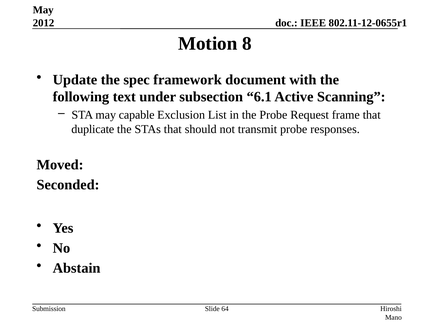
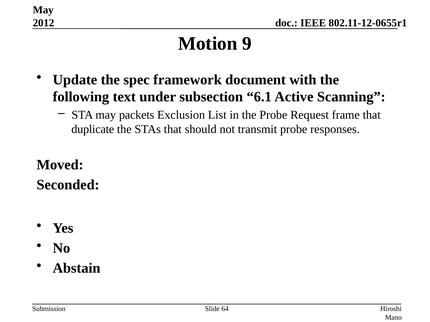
8: 8 -> 9 (247, 44)
capable: capable -> packets (137, 115)
